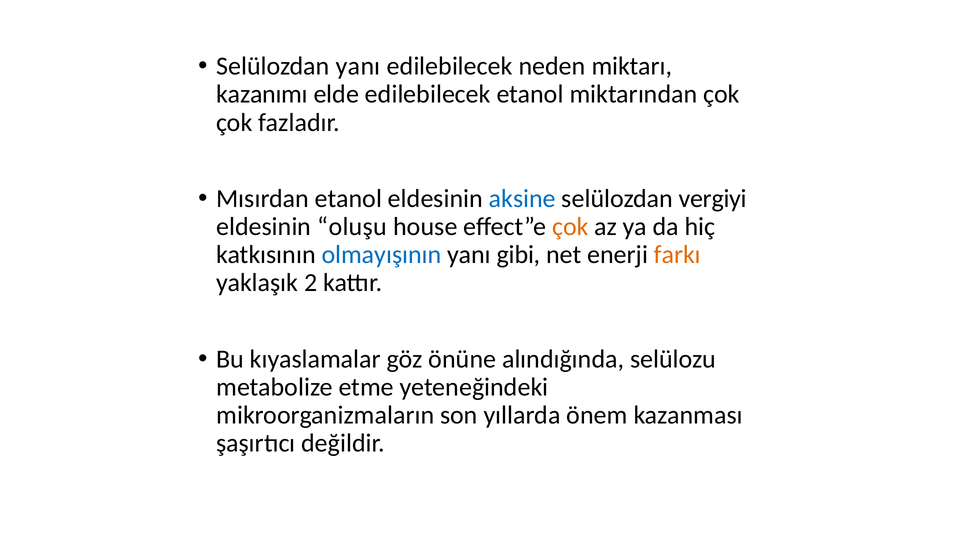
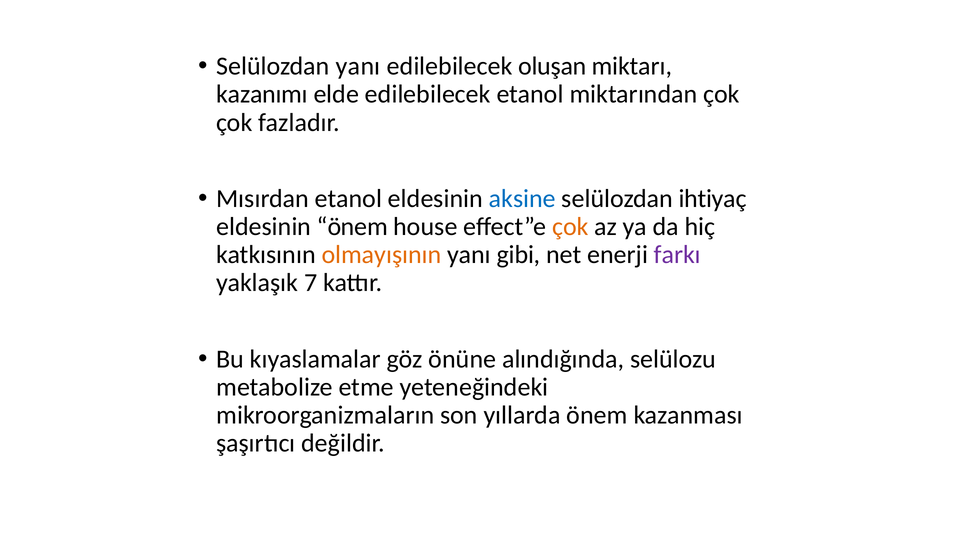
neden: neden -> oluşan (552, 66)
vergiyi: vergiyi -> ihtiyaç (713, 199)
eldesinin oluşu: oluşu -> önem (352, 227)
olmayışının colour: blue -> orange (382, 255)
farkı colour: orange -> purple (677, 255)
2: 2 -> 7 (311, 283)
